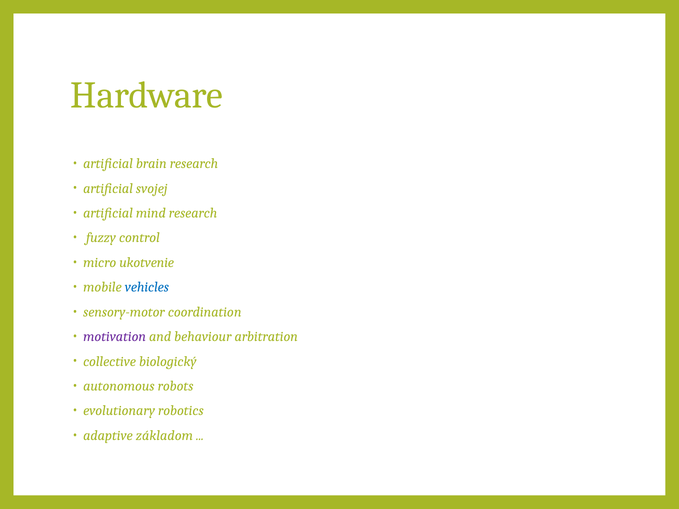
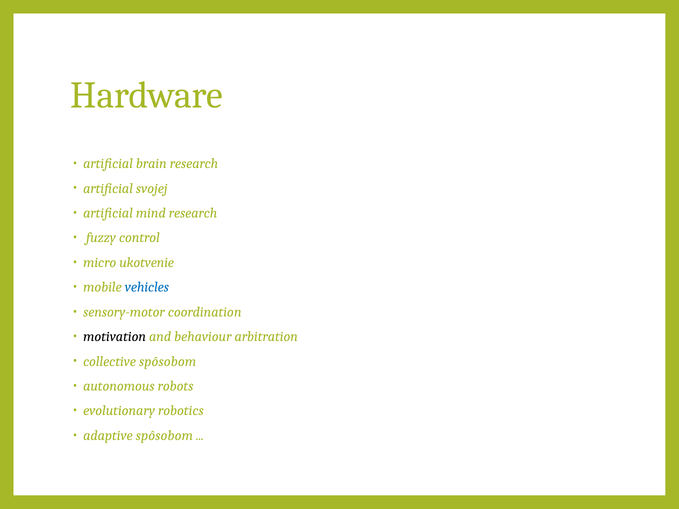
motivation colour: purple -> black (115, 337)
collective biologický: biologický -> spôsobom (168, 362)
adaptive základom: základom -> spôsobom (164, 436)
